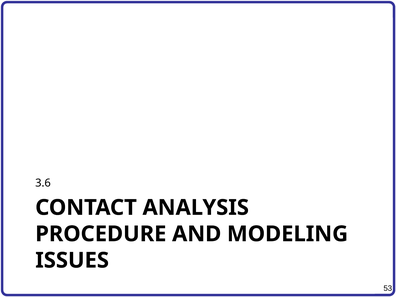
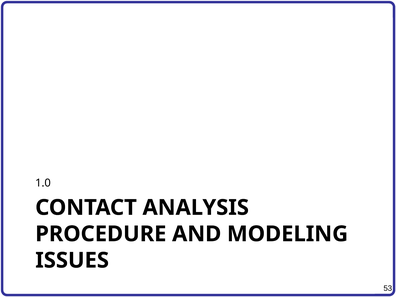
3.6: 3.6 -> 1.0 (43, 183)
